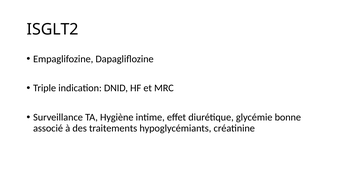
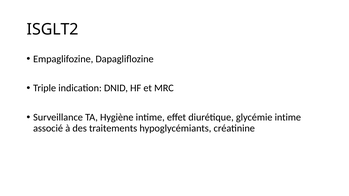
glycémie bonne: bonne -> intime (288, 118)
